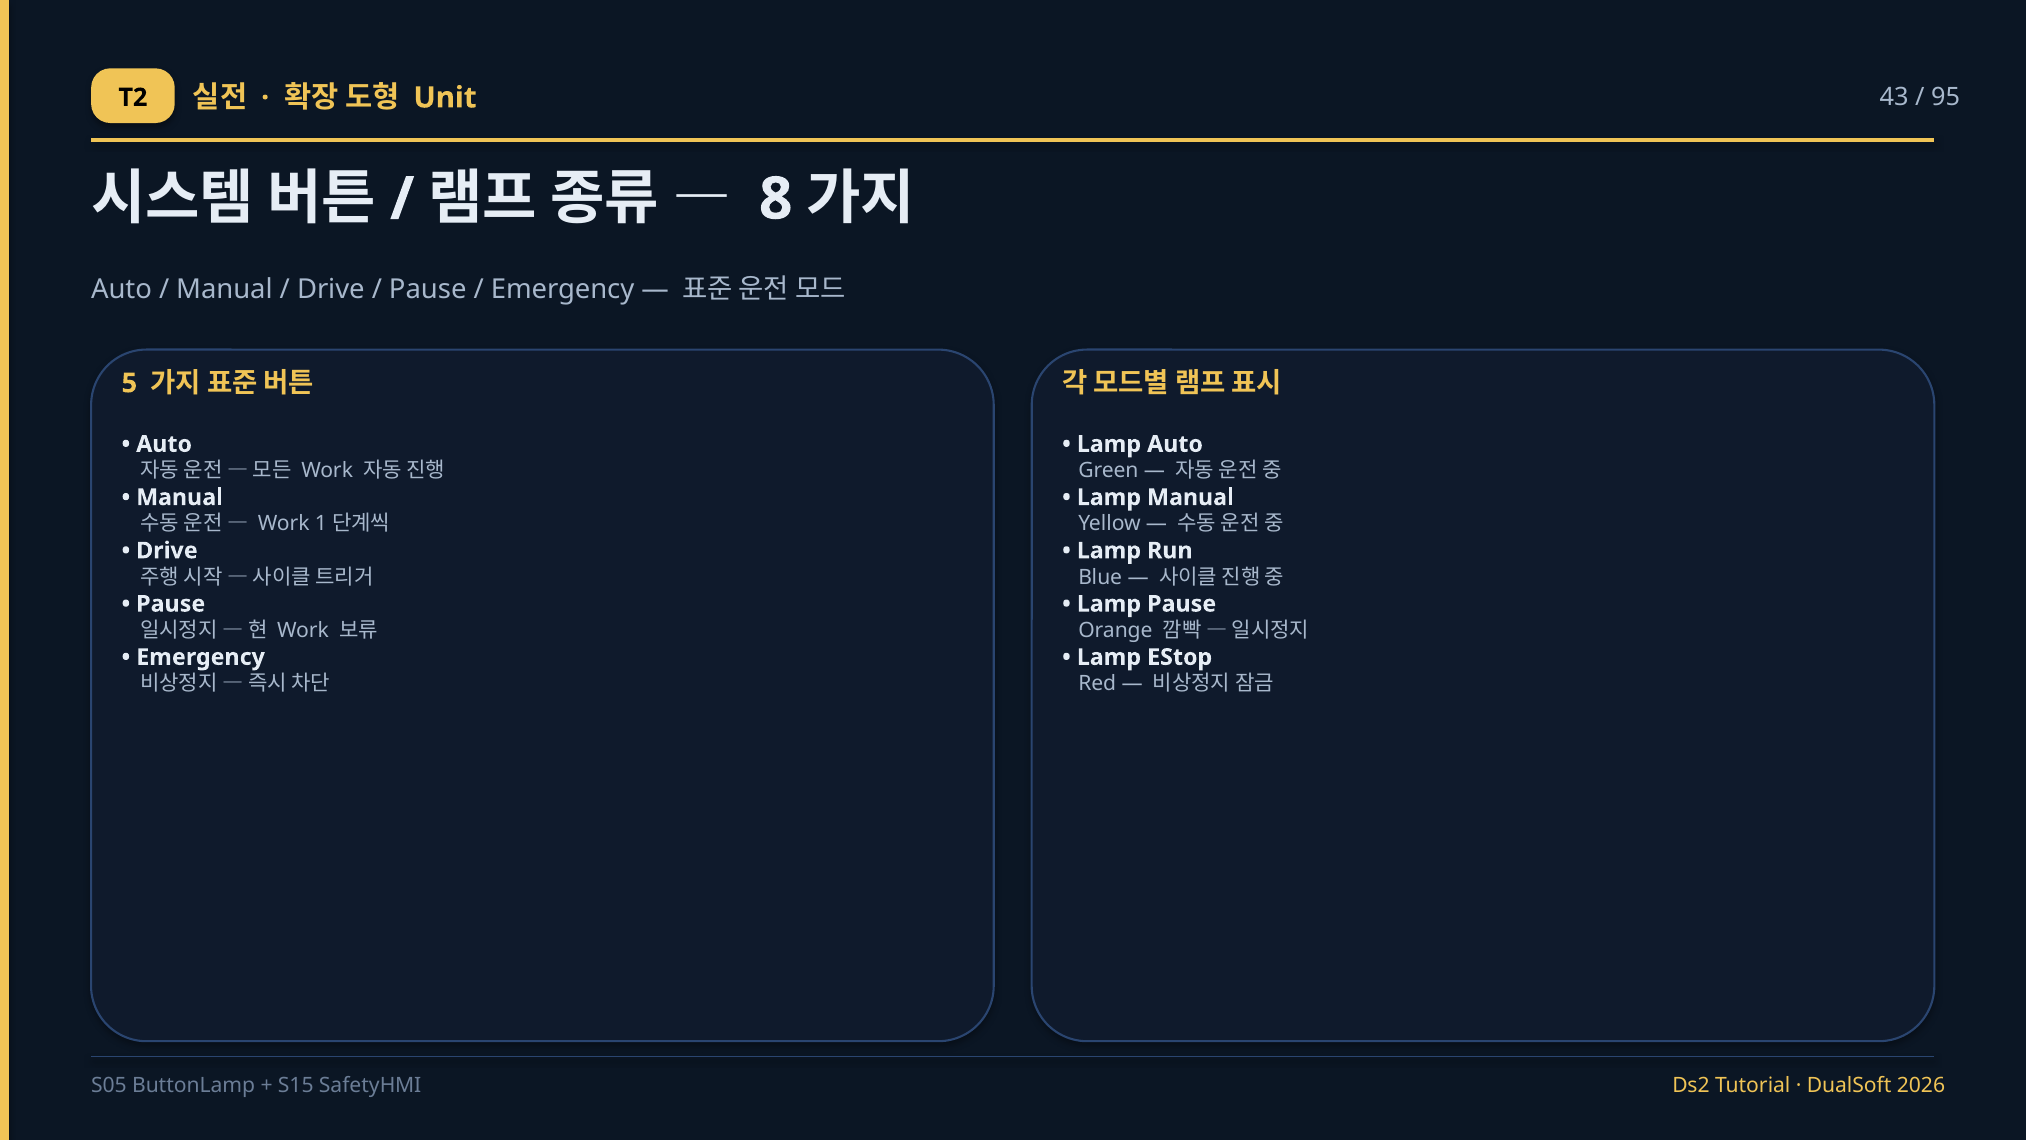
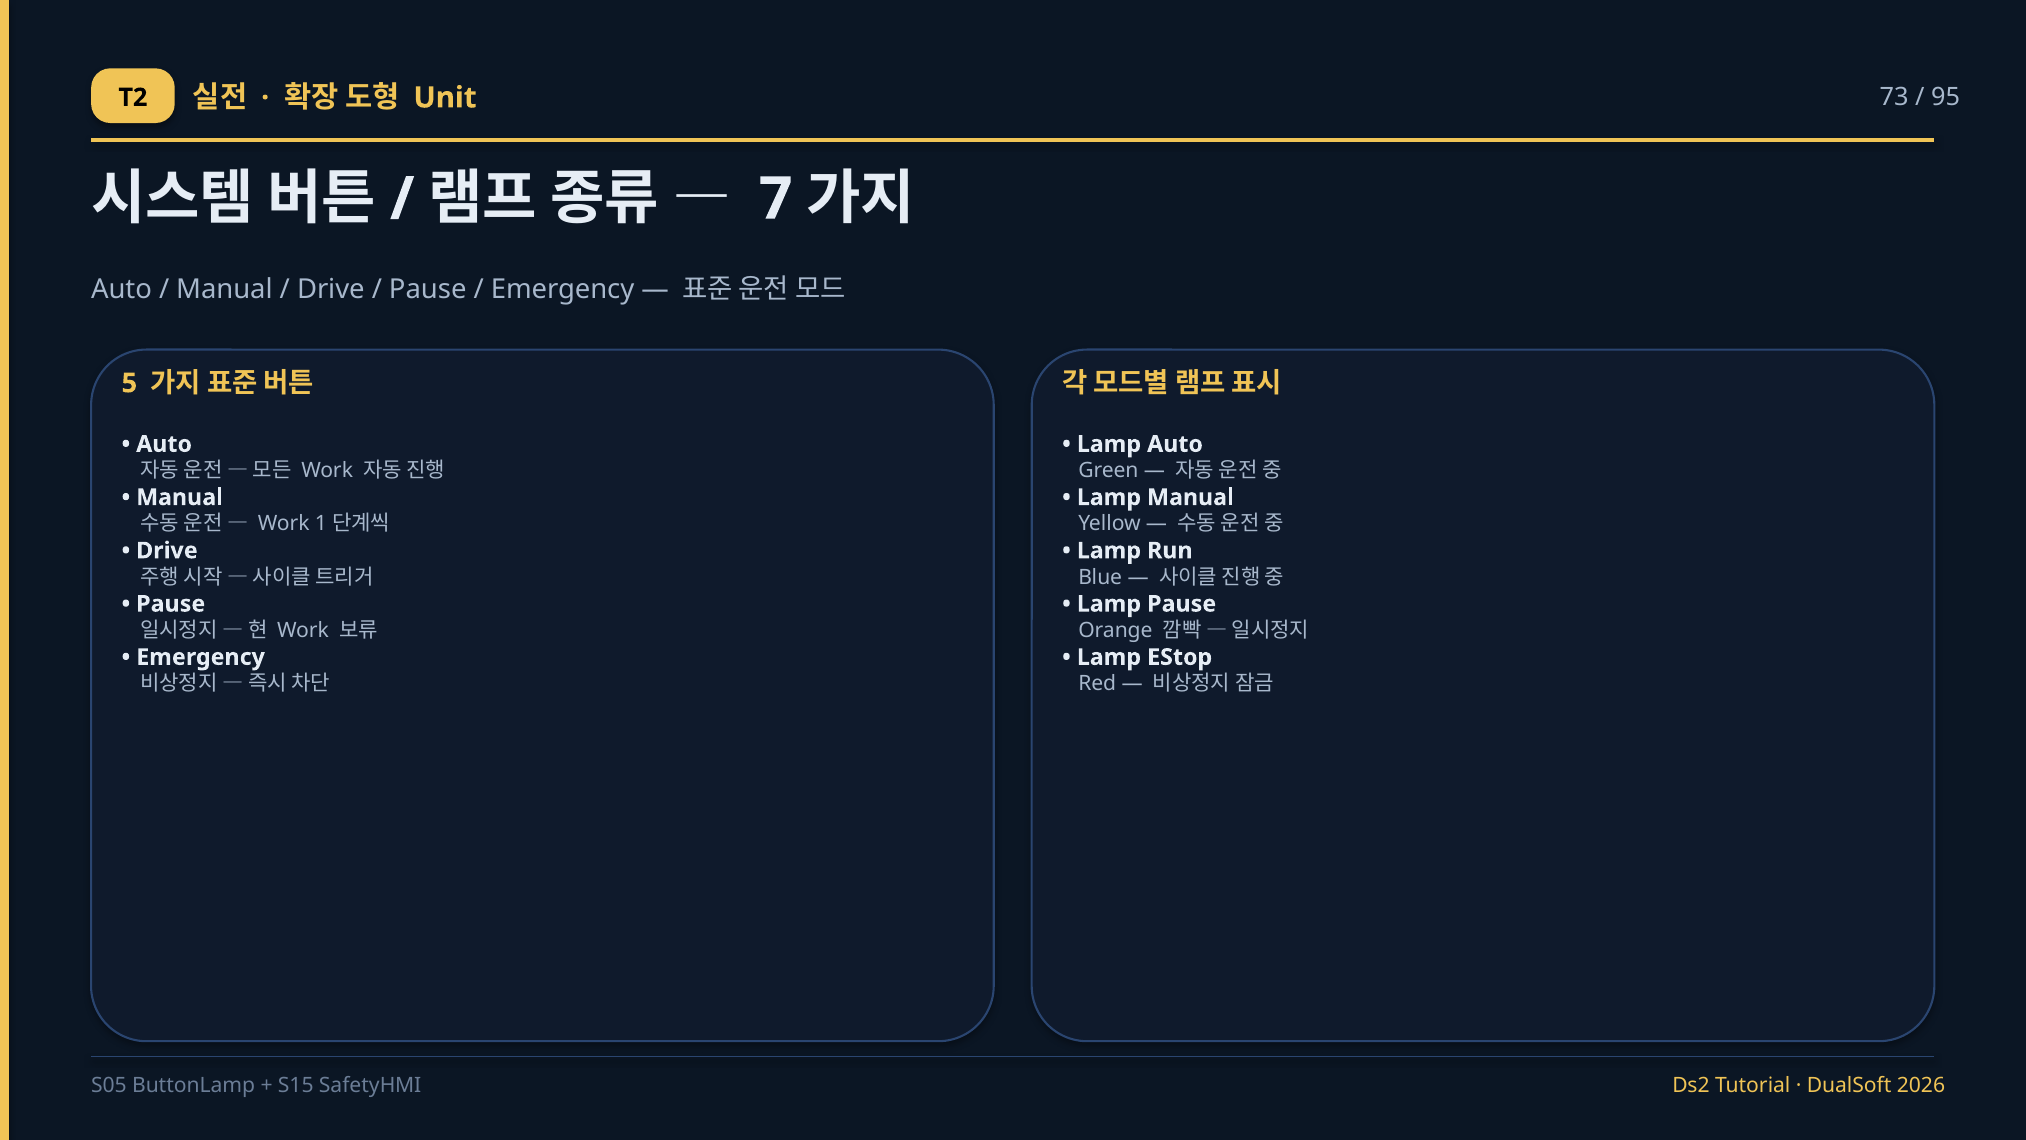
43: 43 -> 73 (1894, 97)
8: 8 -> 7 (776, 199)
